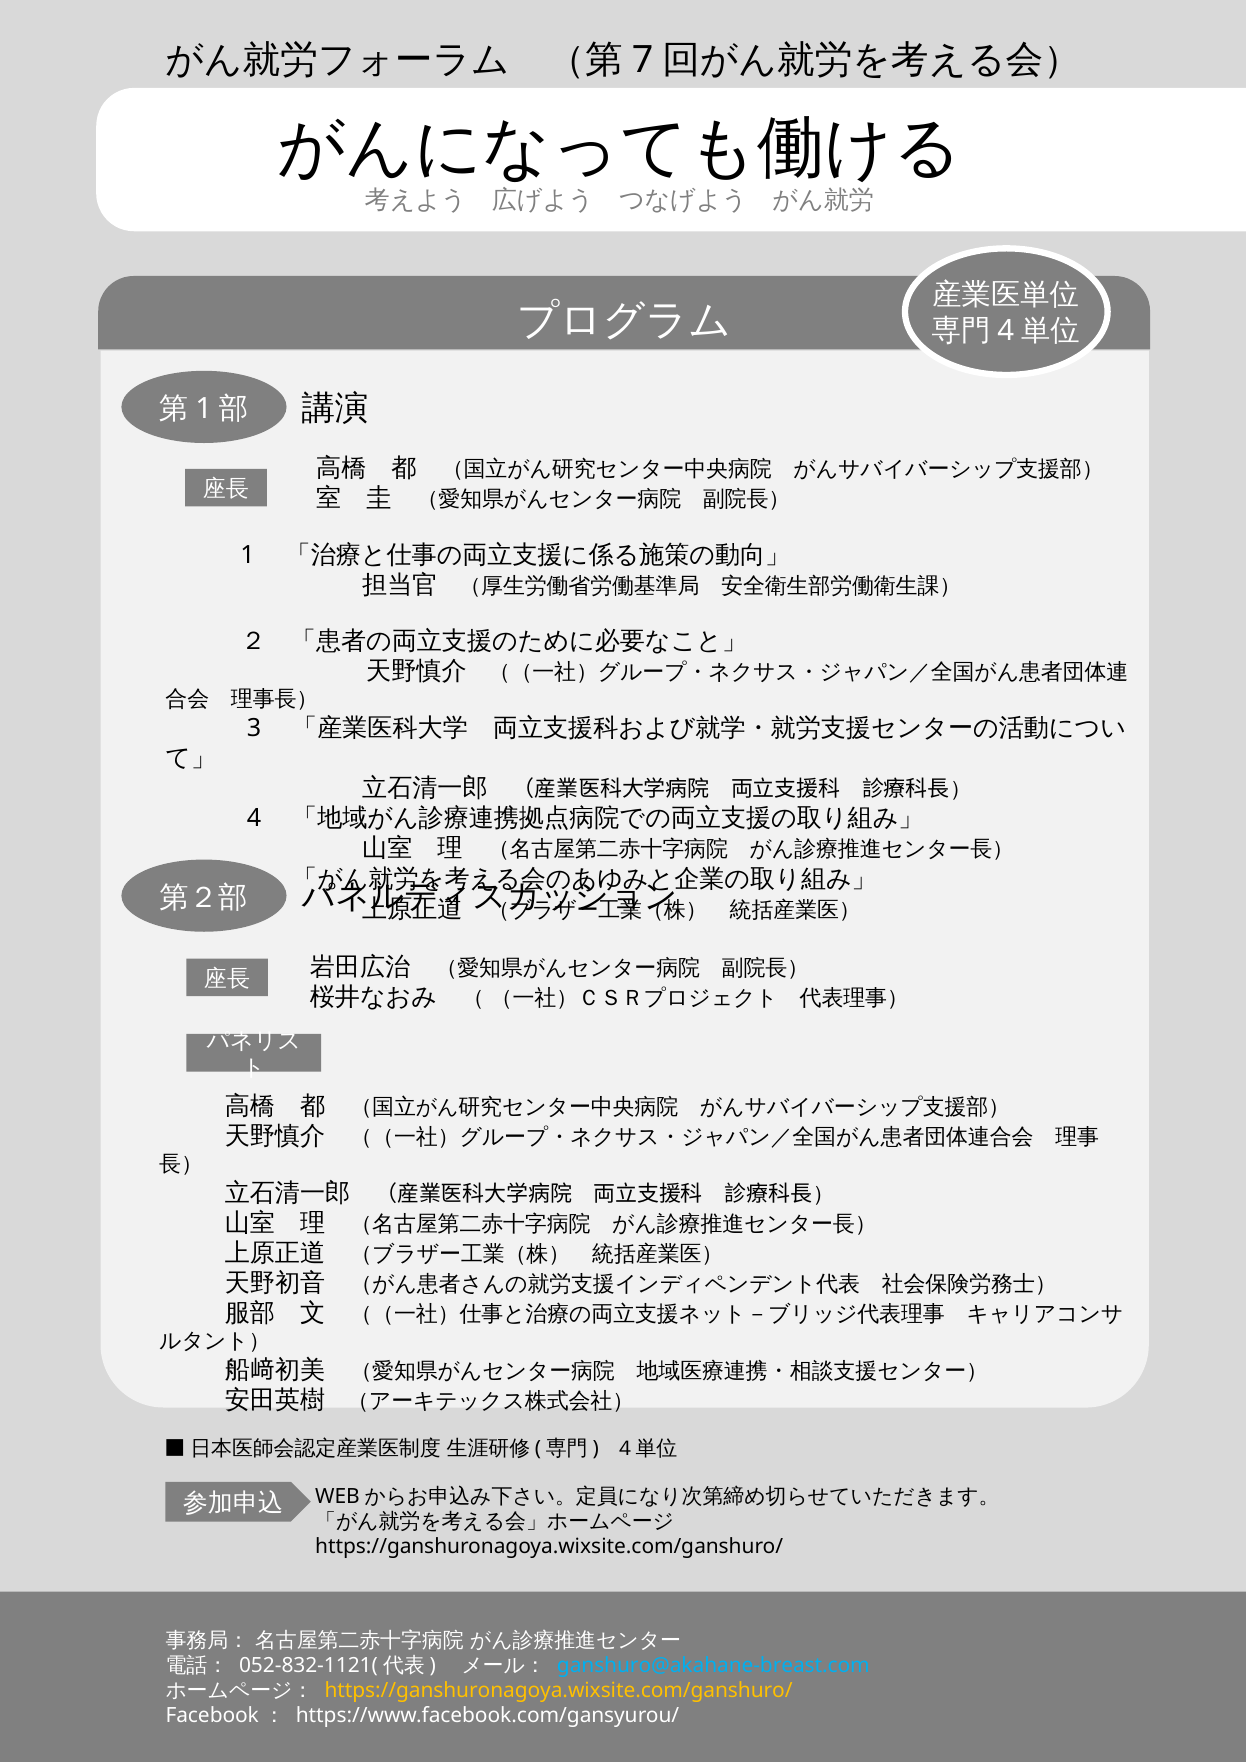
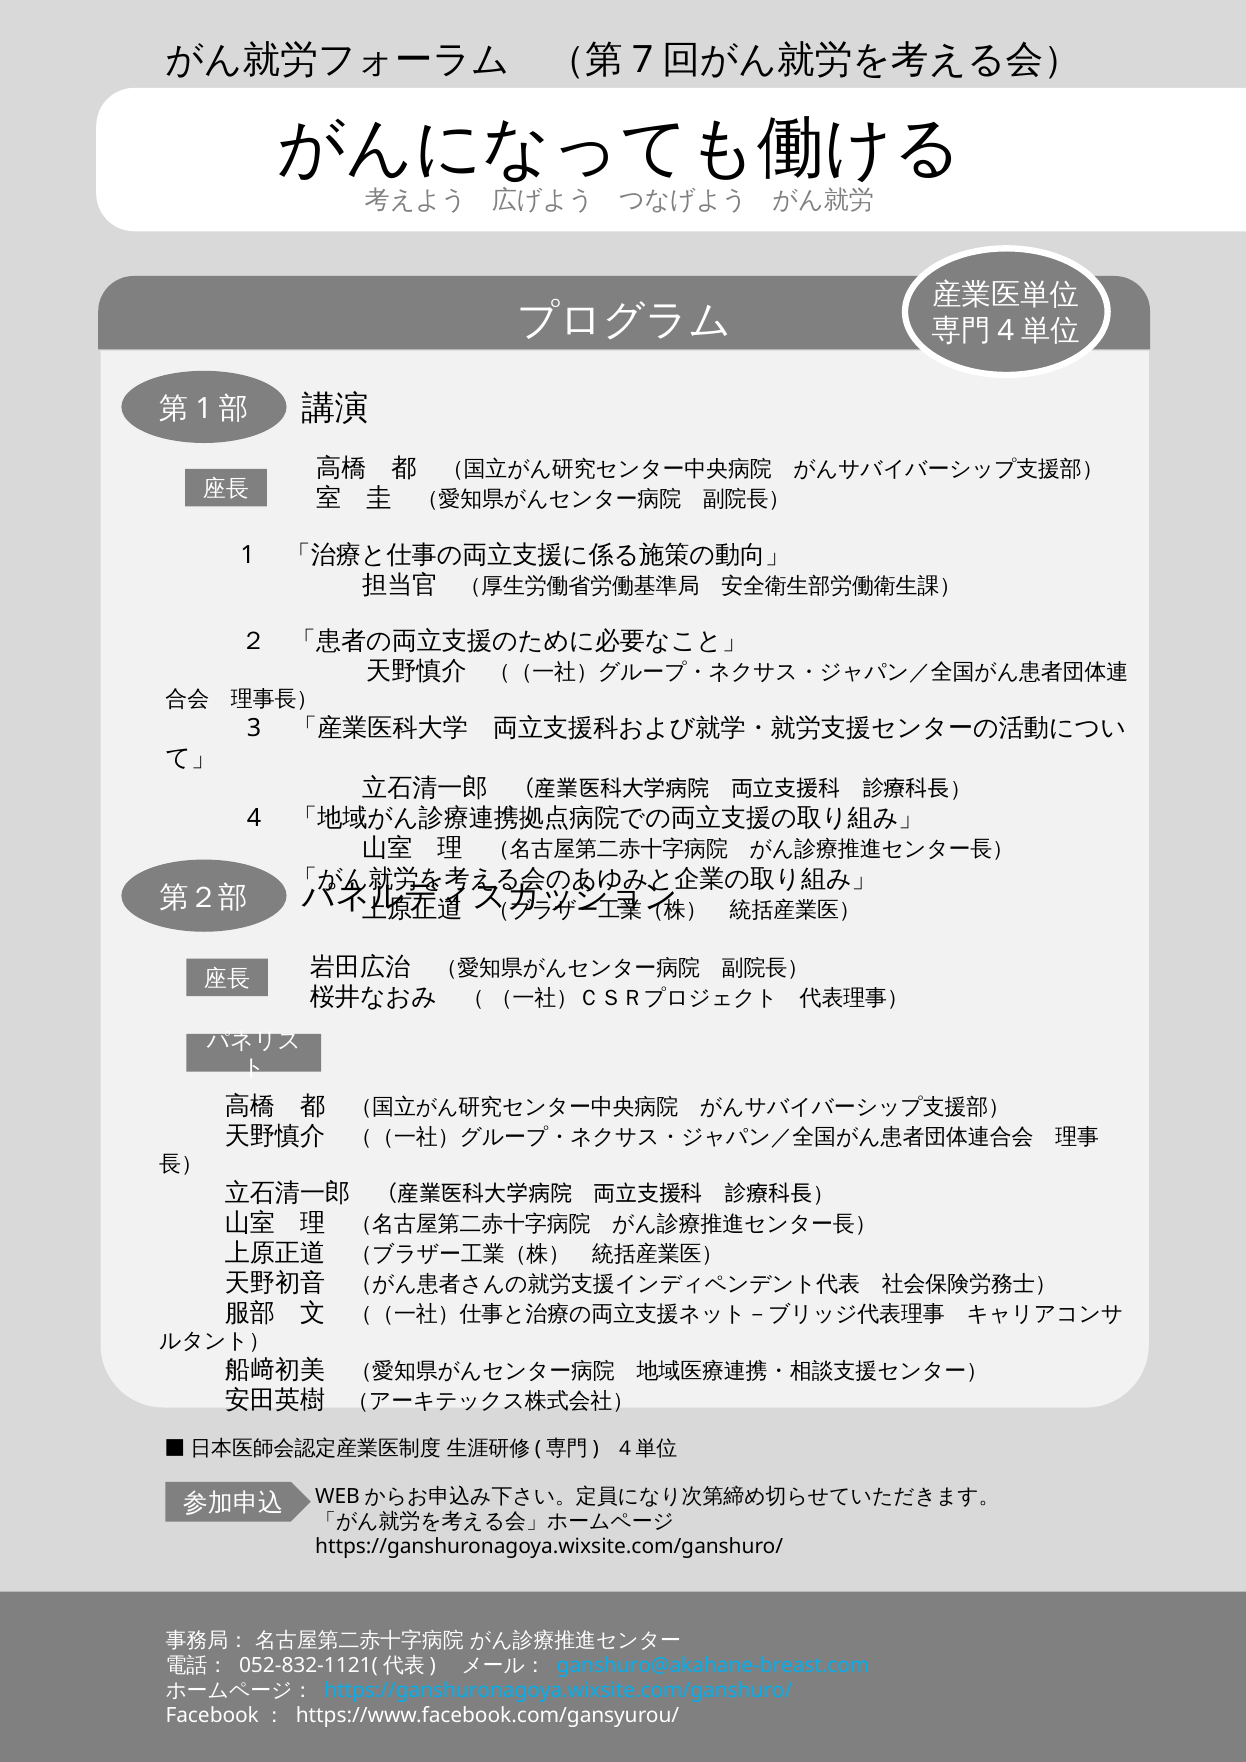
https://ganshuronagoya.wixsite.com/ganshuro/ colour: yellow -> light blue (559, 1691)
